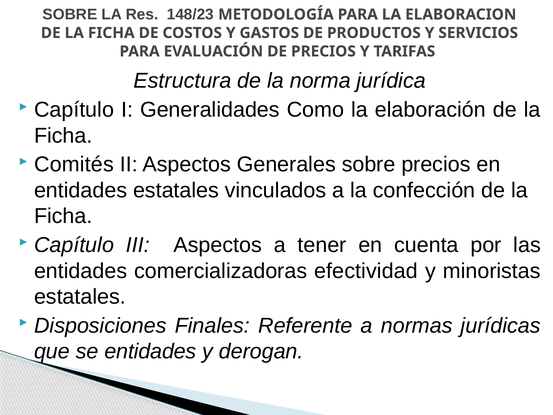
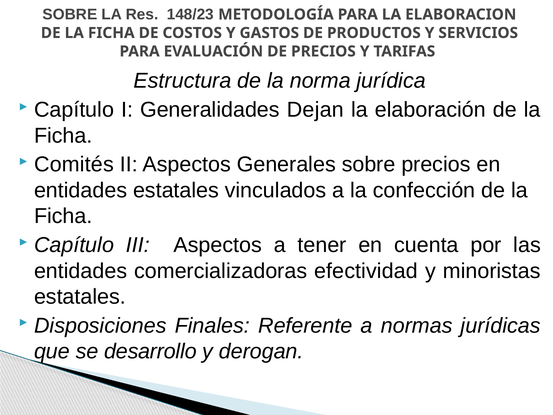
Como: Como -> Dejan (315, 110)
se entidades: entidades -> desarrollo (150, 351)
